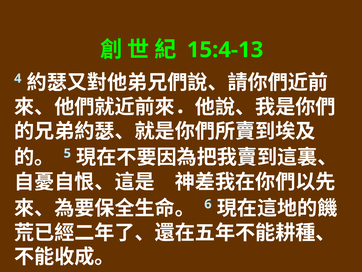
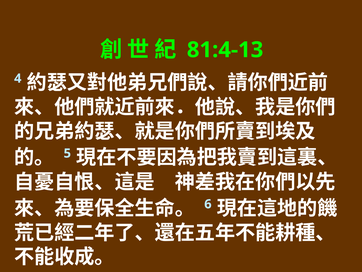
15:4-13: 15:4-13 -> 81:4-13 (225, 50)
